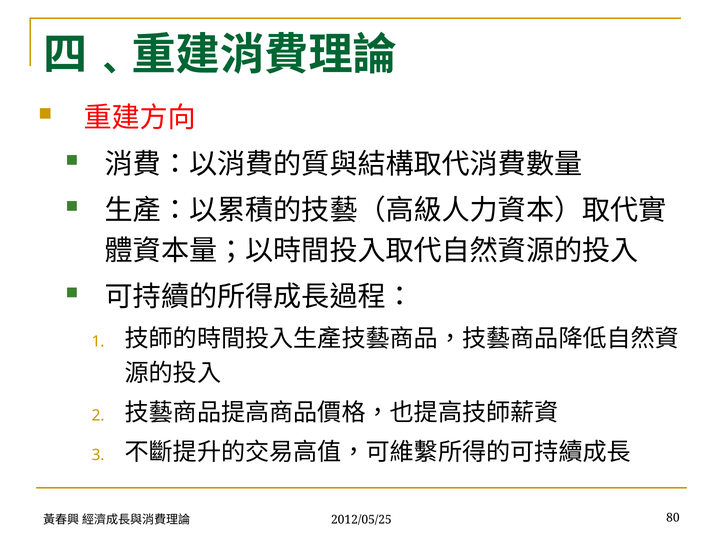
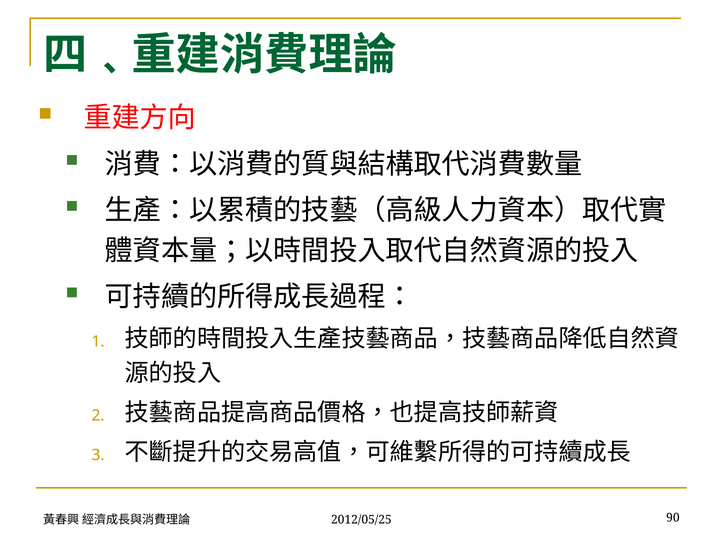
80: 80 -> 90 (673, 518)
